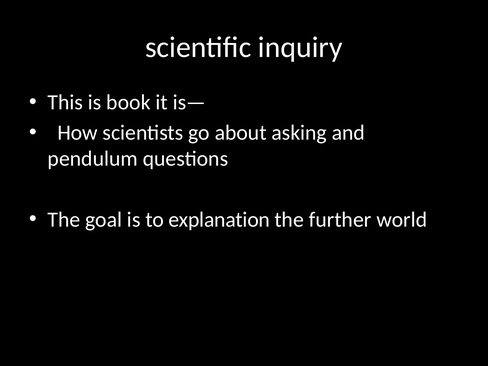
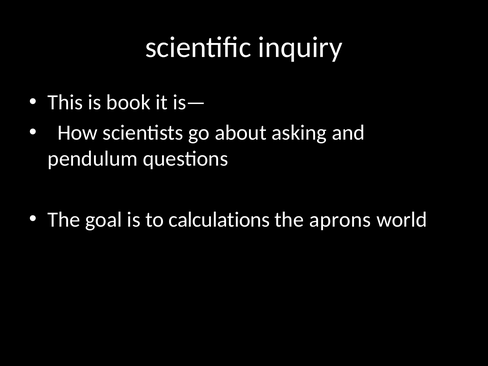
explanation: explanation -> calculations (219, 220)
further: further -> aprons (340, 220)
